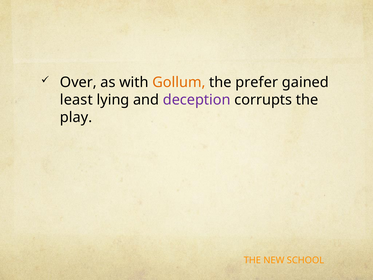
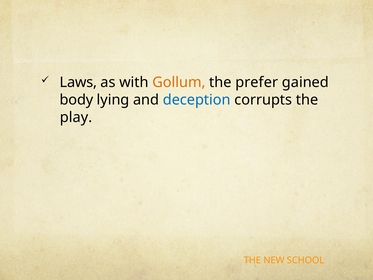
Over: Over -> Laws (78, 82)
least: least -> body (76, 100)
deception colour: purple -> blue (197, 100)
